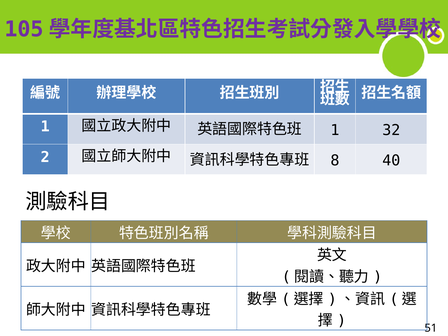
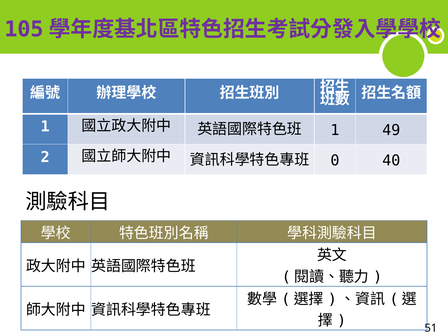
32: 32 -> 49 (391, 130)
8: 8 -> 0 (335, 161)
